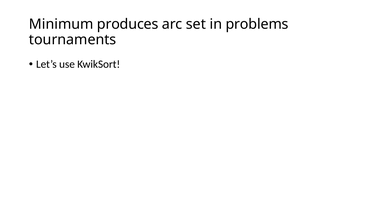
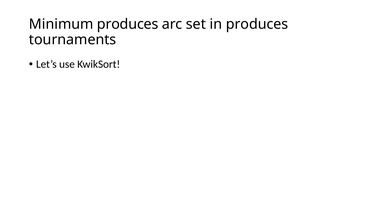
in problems: problems -> produces (257, 24)
